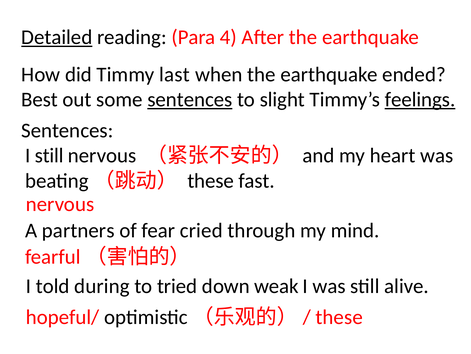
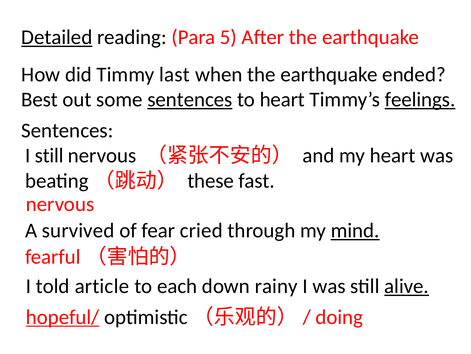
4: 4 -> 5 (228, 37)
to slight: slight -> heart (282, 99)
partners: partners -> survived (78, 230)
mind underline: none -> present (355, 230)
during: during -> article (102, 286)
tried: tried -> each (177, 286)
weak: weak -> rainy (276, 286)
alive underline: none -> present (407, 286)
hopeful/ underline: none -> present (63, 316)
these: these -> doing (339, 316)
